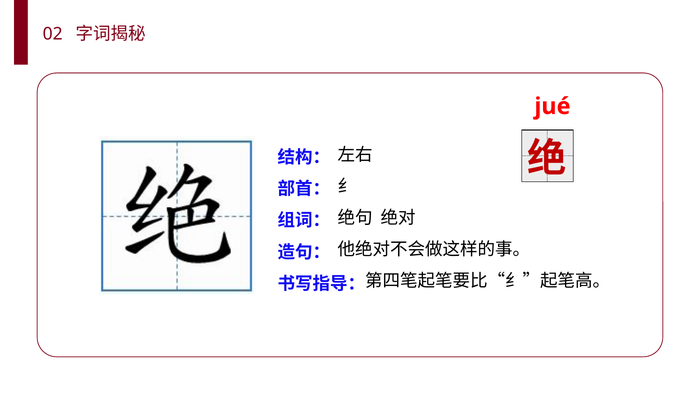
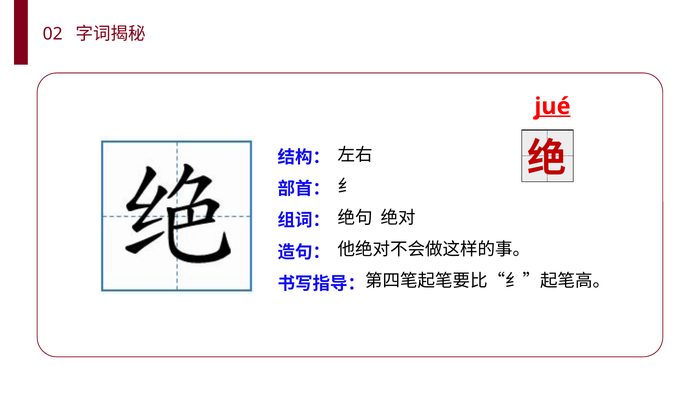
jué underline: none -> present (552, 106)
